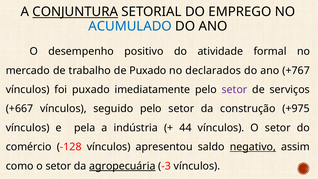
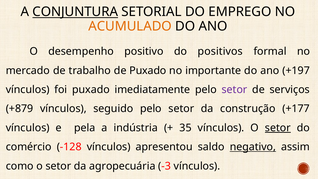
ACUMULADO colour: blue -> orange (130, 26)
atividade: atividade -> positivos (220, 51)
declarados: declarados -> importante (213, 70)
+767: +767 -> +197 (296, 70)
+667: +667 -> +879 (20, 109)
+975: +975 -> +177 (296, 109)
44: 44 -> 35 (186, 128)
setor underline: none -> present (278, 128)
agropecuária underline: present -> none (122, 166)
